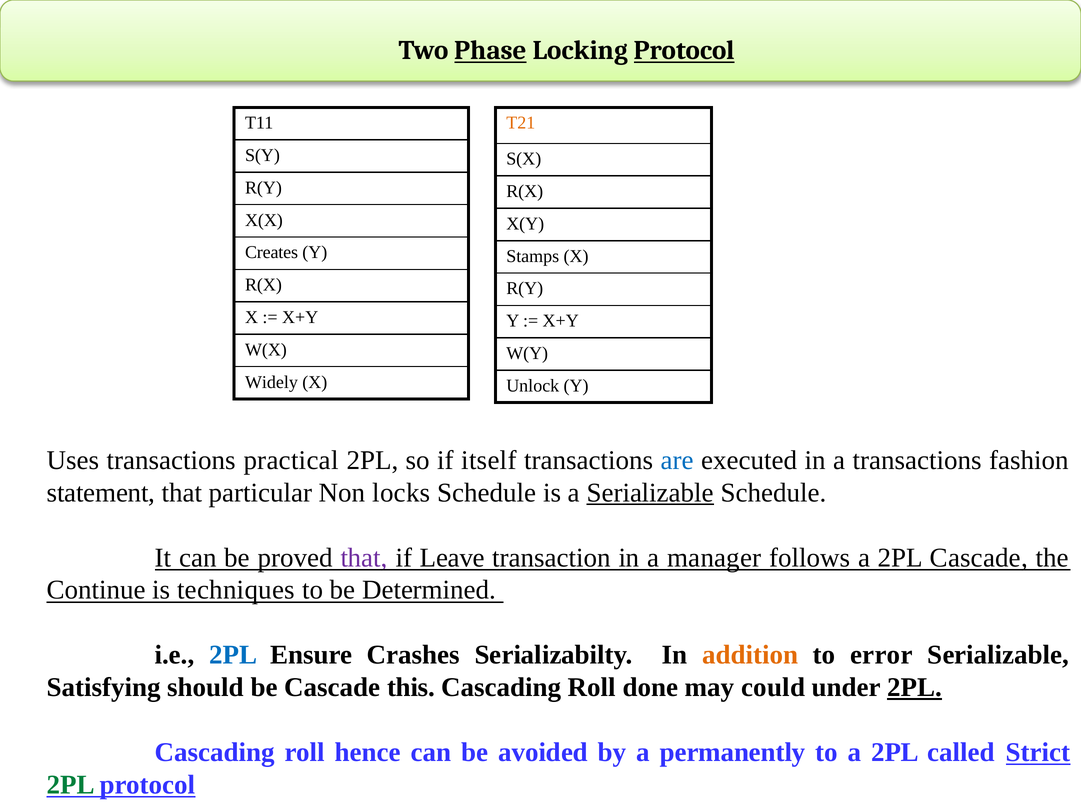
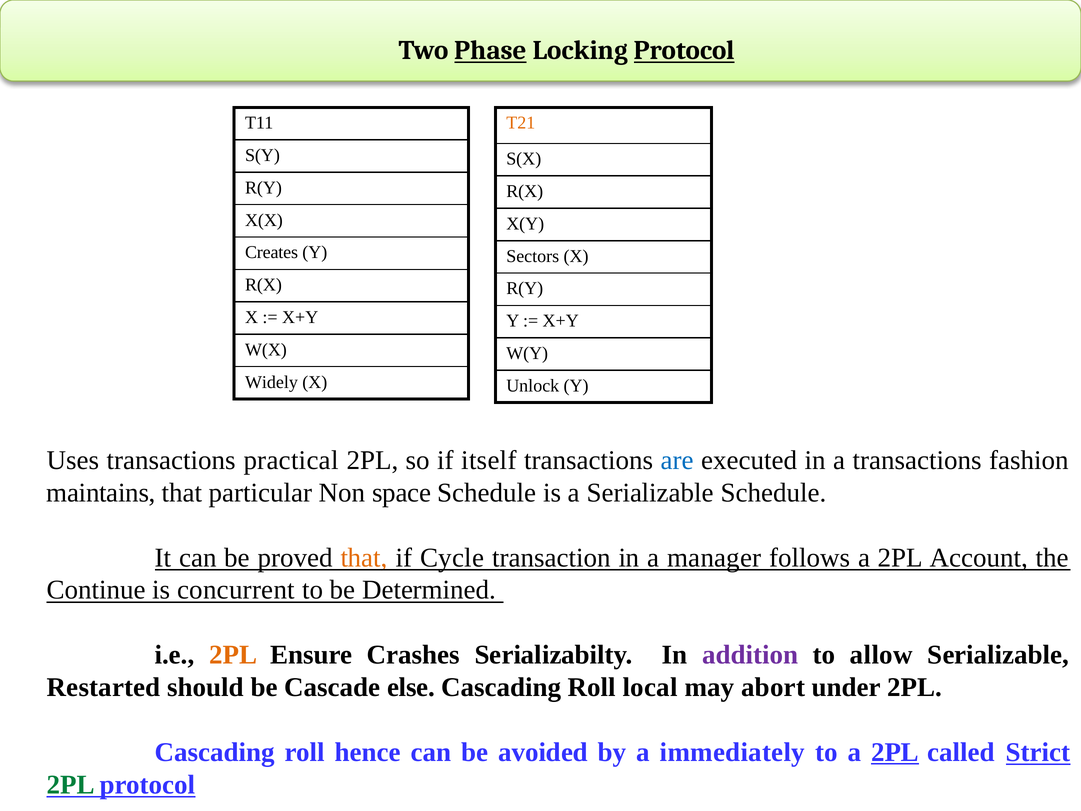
Stamps: Stamps -> Sectors (533, 256)
statement: statement -> maintains (101, 493)
locks: locks -> space (402, 493)
Serializable underline: present -> none (650, 493)
that colour: purple -> orange (364, 557)
Leave: Leave -> Cycle (452, 557)
2PL Cascade: Cascade -> Account (979, 557)
techniques: techniques -> concurrent (236, 590)
2PL colour: blue -> orange (233, 655)
addition colour: orange -> purple (750, 655)
error: error -> allow (881, 655)
Satisfying: Satisfying -> Restarted (104, 687)
this: this -> else (411, 687)
done: done -> local (650, 687)
could: could -> abort (773, 687)
2PL underline: present -> none (915, 687)
permanently: permanently -> immediately (732, 752)
2PL underline: none -> present (895, 752)
